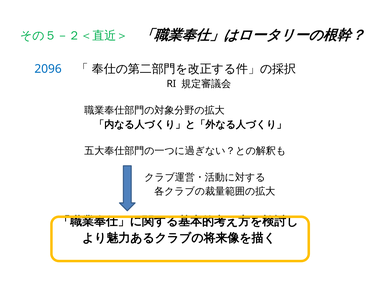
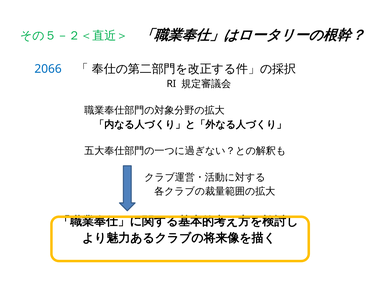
2096: 2096 -> 2066 (48, 69)
